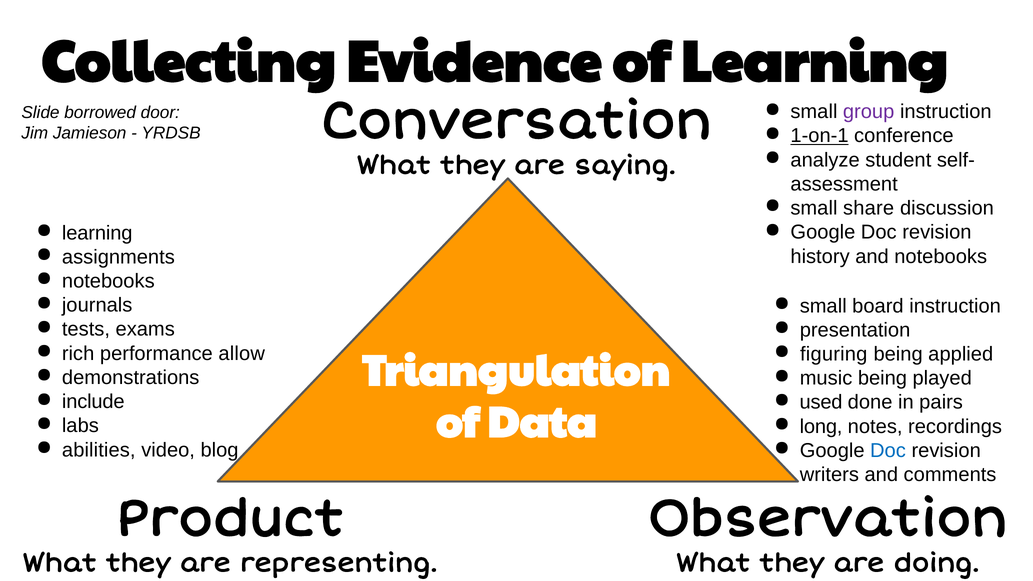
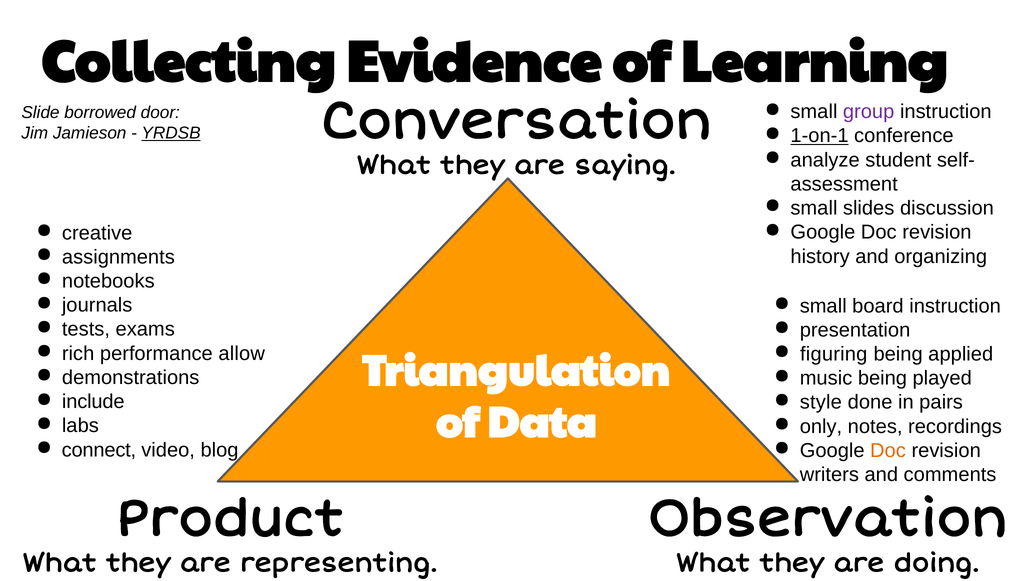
YRDSB underline: none -> present (171, 133)
share: share -> slides (869, 208)
learning: learning -> creative (97, 233)
and notebooks: notebooks -> organizing (941, 256)
used: used -> style (821, 402)
long: long -> only (821, 427)
abilities: abilities -> connect (99, 450)
Doc colour: blue -> orange (888, 451)
